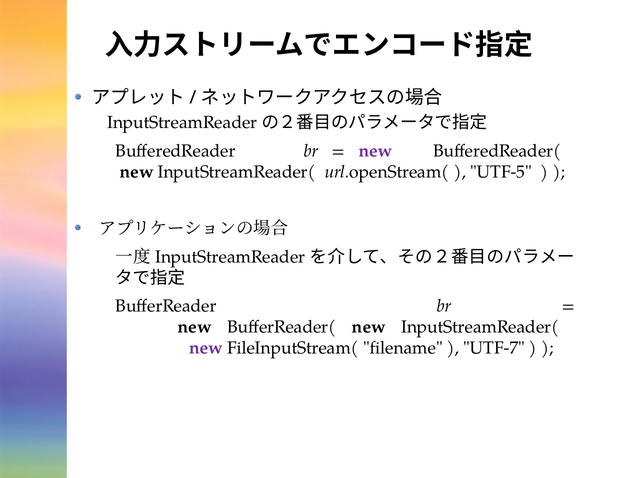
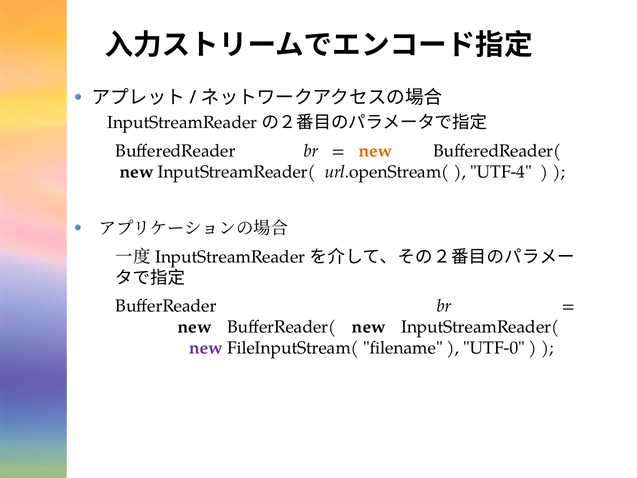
new colour: purple -> orange (376, 151)
UTF-5: UTF-5 -> UTF-4 (501, 172)
UTF-7: UTF-7 -> UTF-0 (494, 348)
